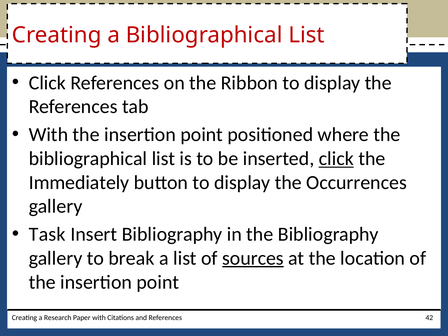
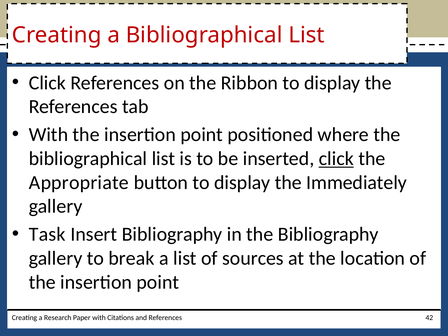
Immediately: Immediately -> Appropriate (79, 182)
Occurrences: Occurrences -> Immediately (357, 182)
sources underline: present -> none (253, 258)
